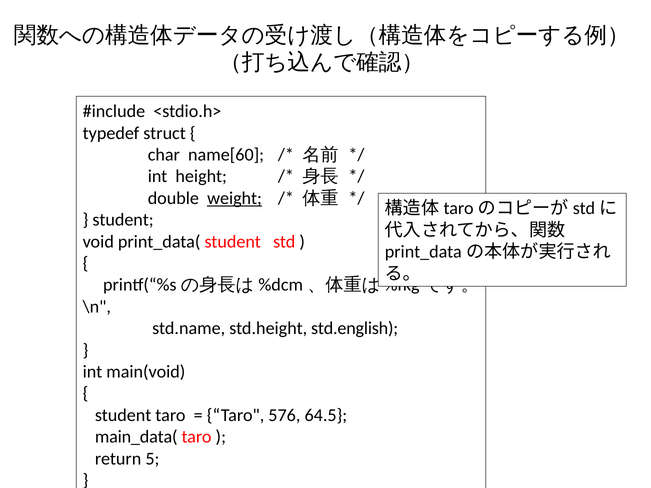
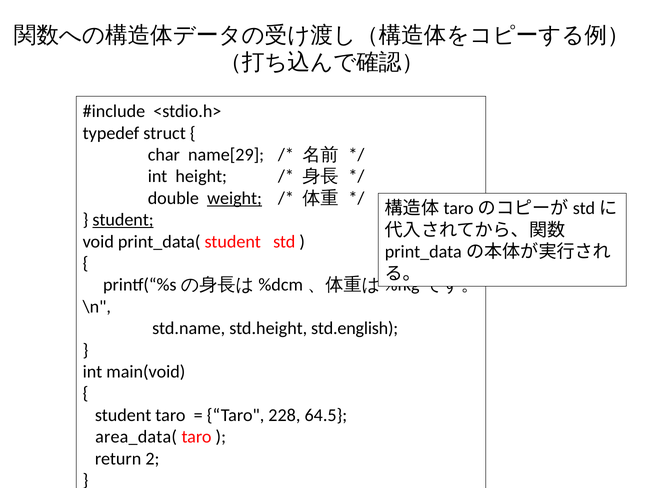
name[60: name[60 -> name[29 (226, 155)
student underline: none -> present (123, 220)
576: 576 -> 228 (284, 415)
main_data(: main_data( -> area_data( (136, 437)
5: 5 -> 2 (152, 459)
